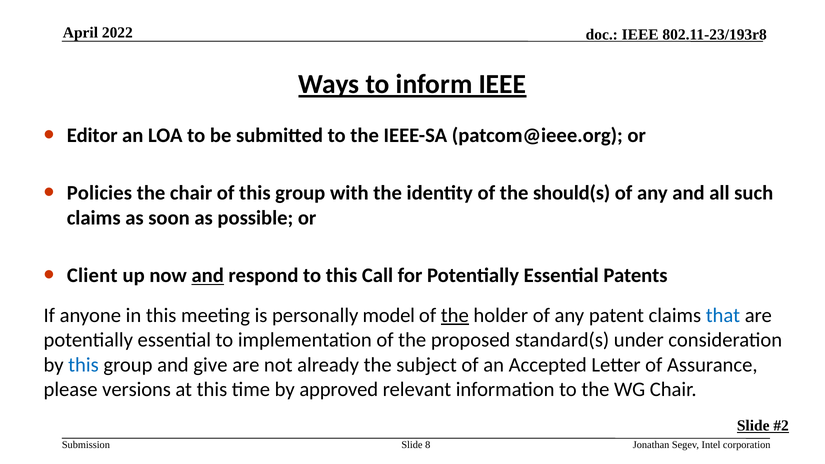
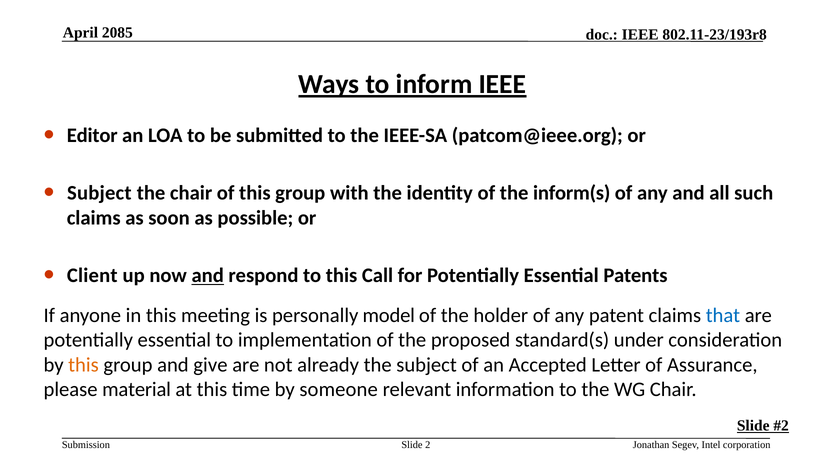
2022: 2022 -> 2085 (117, 33)
Policies: Policies -> Subject (99, 193)
should(s: should(s -> inform(s (572, 193)
the underline: present -> none (455, 315)
this colour: blue -> orange (83, 365)
versions: versions -> material (137, 390)
approved: approved -> someone (339, 390)
8: 8 -> 2 (428, 445)
